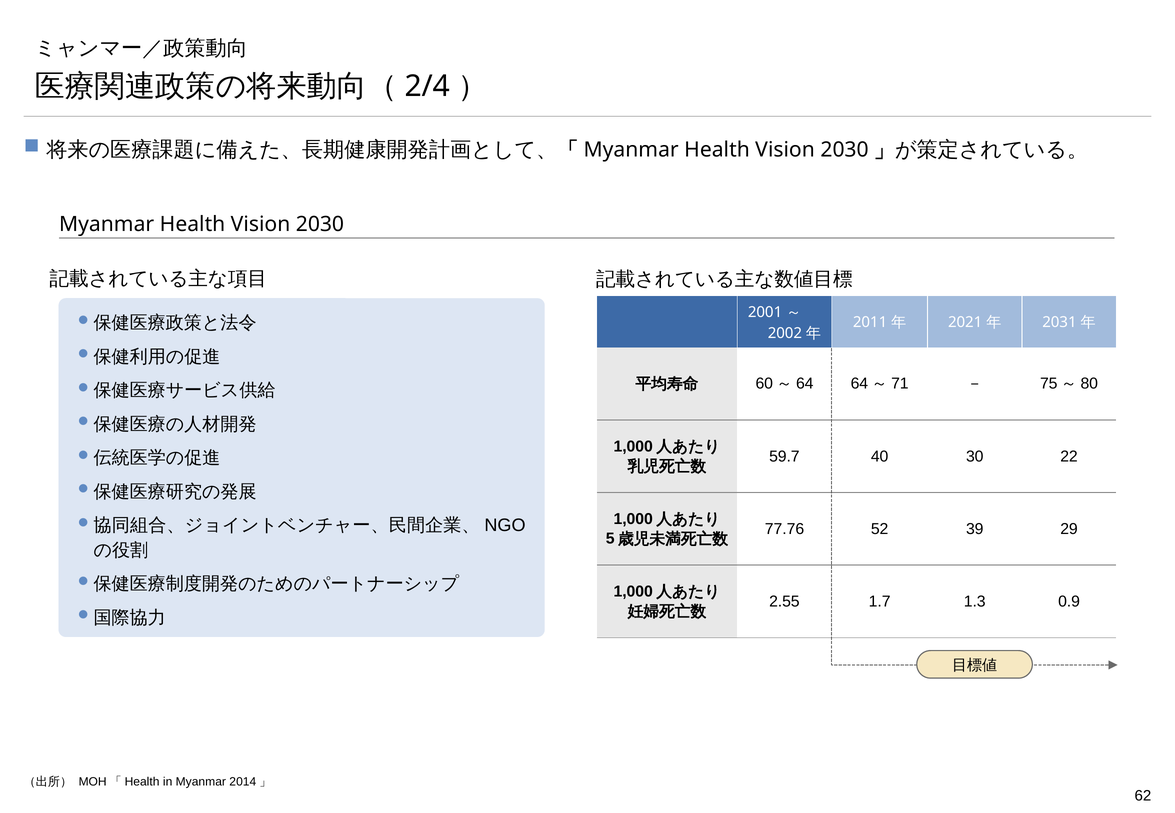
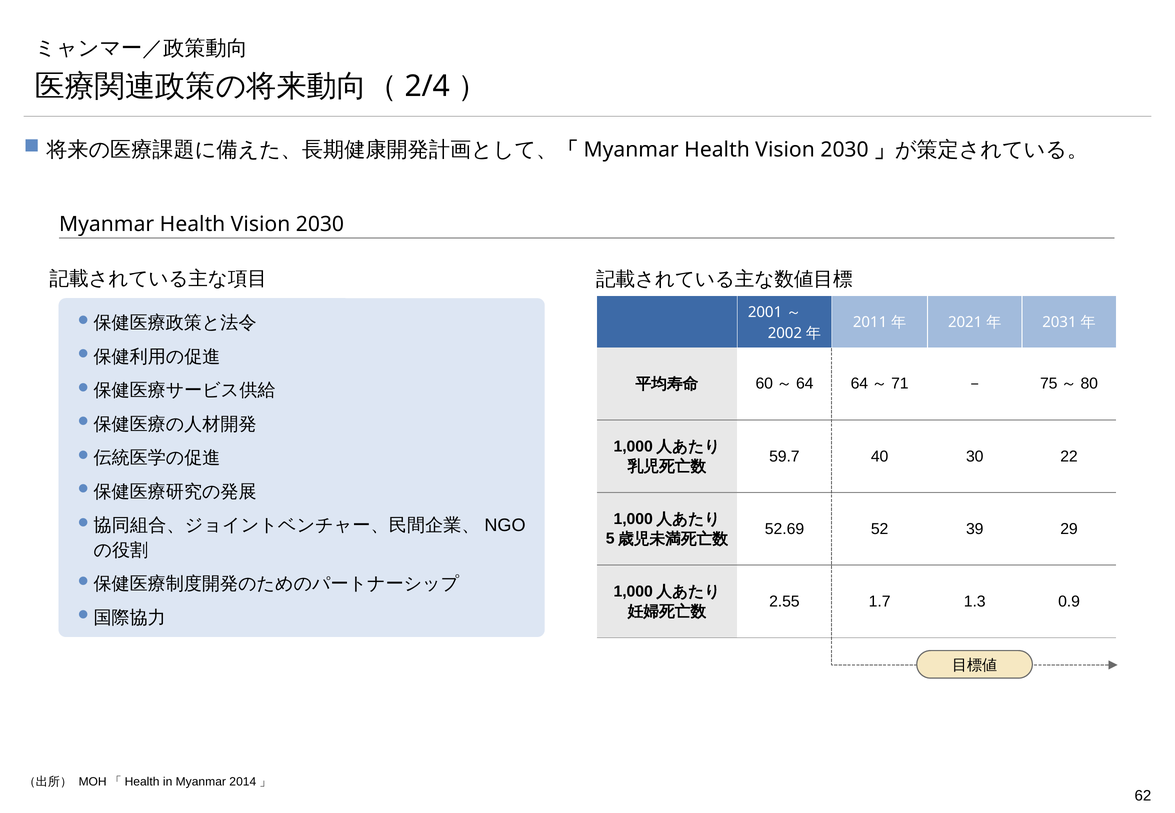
77.76: 77.76 -> 52.69 (785, 529)
